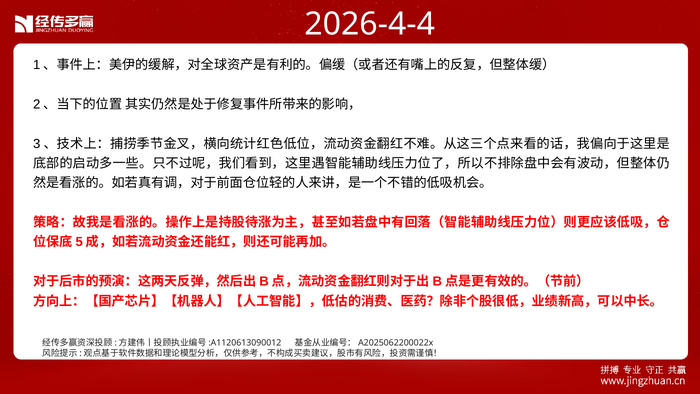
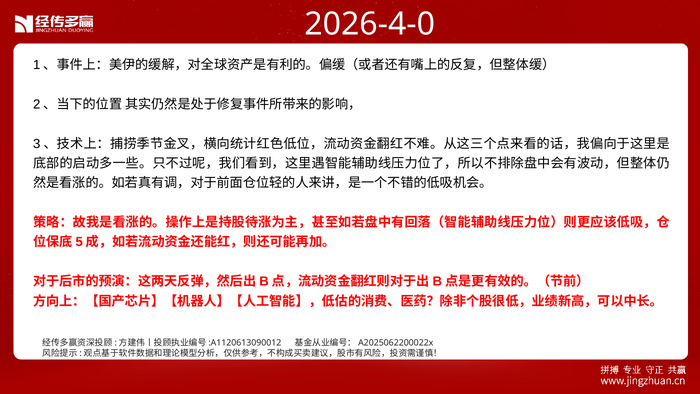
2026-4-4: 2026-4-4 -> 2026-4-0 (370, 24)
